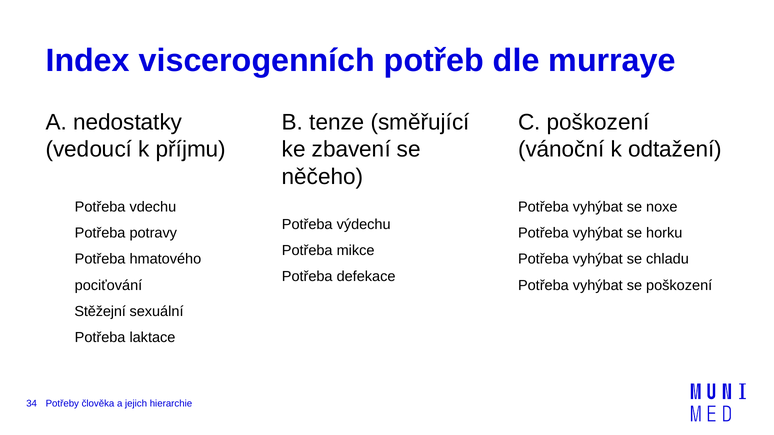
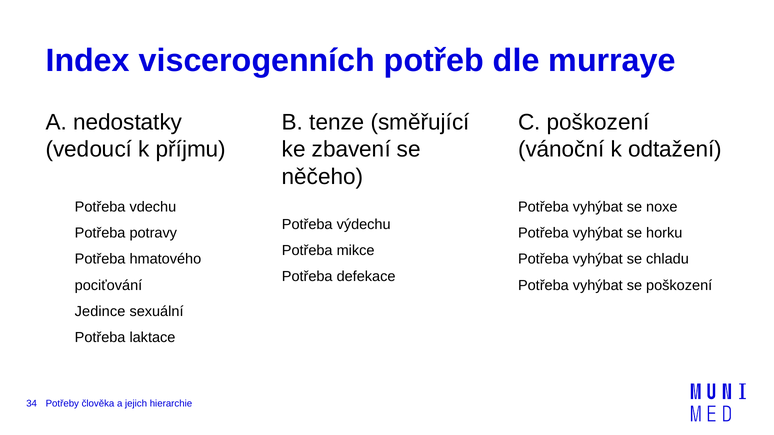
Stěžejní: Stěžejní -> Jedince (100, 312)
